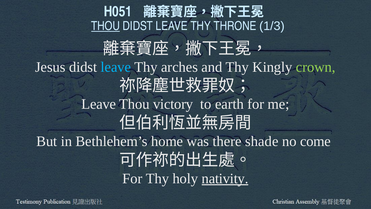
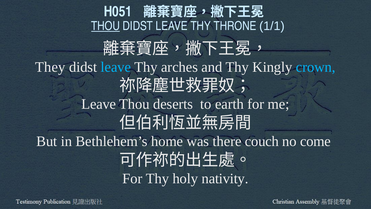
1/3: 1/3 -> 1/1 (272, 26)
Jesus: Jesus -> They (50, 67)
crown colour: light green -> light blue (316, 67)
victory: victory -> deserts (173, 104)
shade: shade -> couch (262, 141)
nativity underline: present -> none (225, 178)
